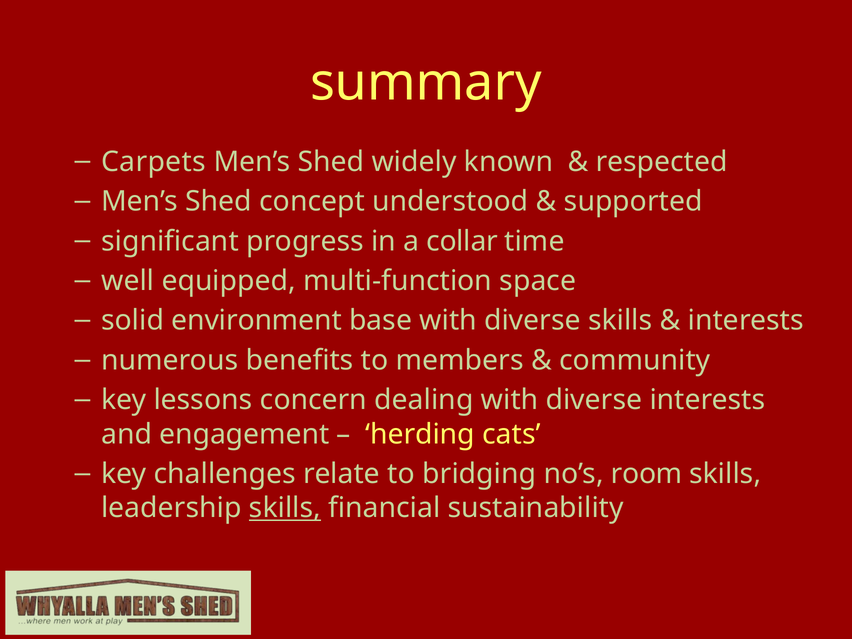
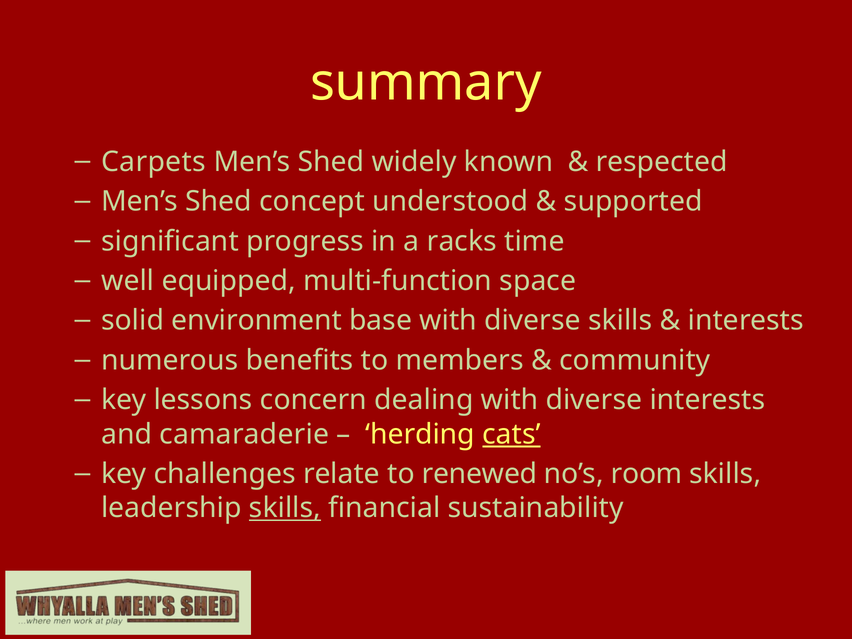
collar: collar -> racks (462, 241)
engagement: engagement -> camaraderie (244, 434)
cats underline: none -> present (512, 434)
bridging: bridging -> renewed (480, 474)
